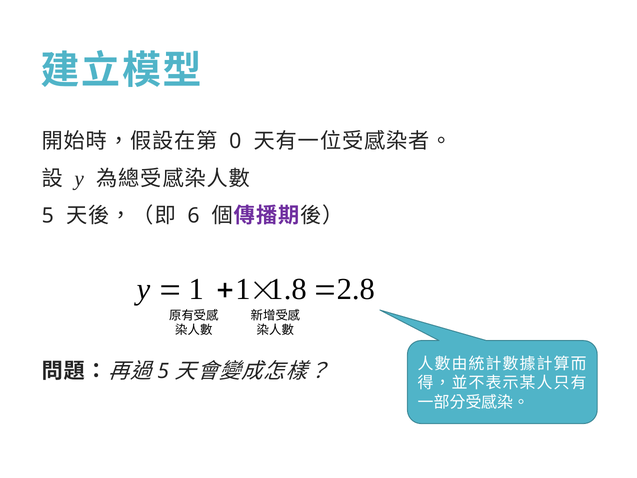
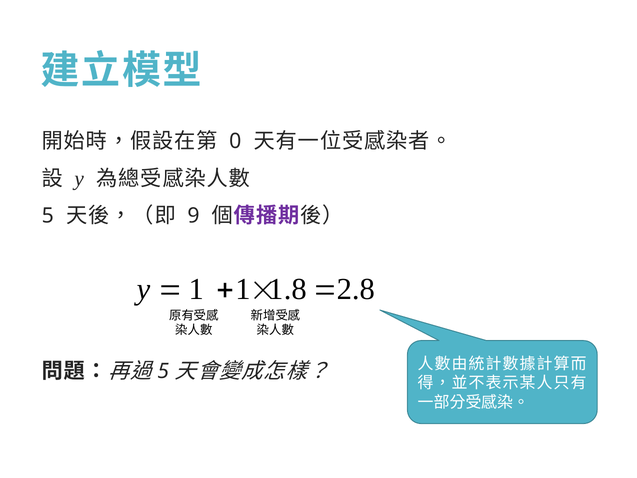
6: 6 -> 9 (193, 215)
